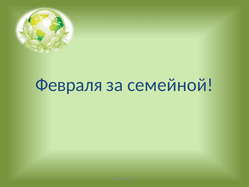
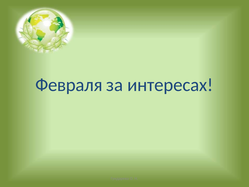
семейной: семейной -> интересах (170, 85)
